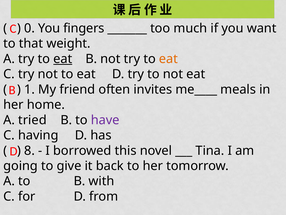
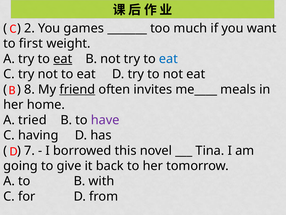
0: 0 -> 2 (29, 28)
fingers: fingers -> games (84, 28)
that: that -> first (31, 43)
eat colour: orange -> blue (168, 59)
1: 1 -> 8 (29, 89)
friend underline: none -> present (77, 89)
8: 8 -> 7 (29, 150)
